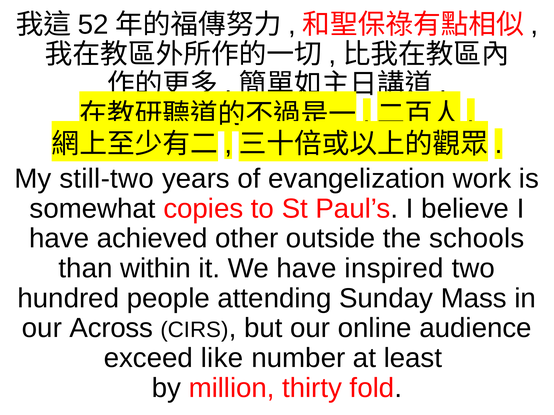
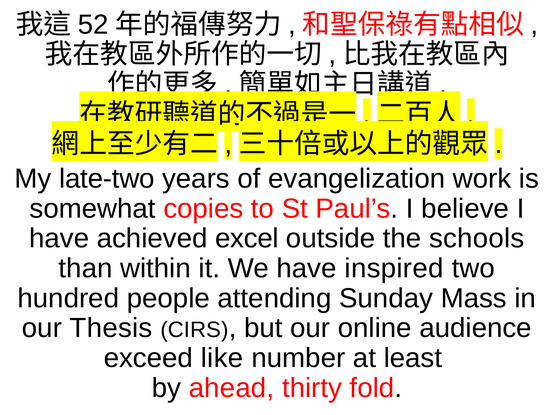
still-two: still-two -> late-two (107, 179)
other: other -> excel (247, 239)
Across: Across -> Thesis (111, 328)
million: million -> ahead (231, 388)
